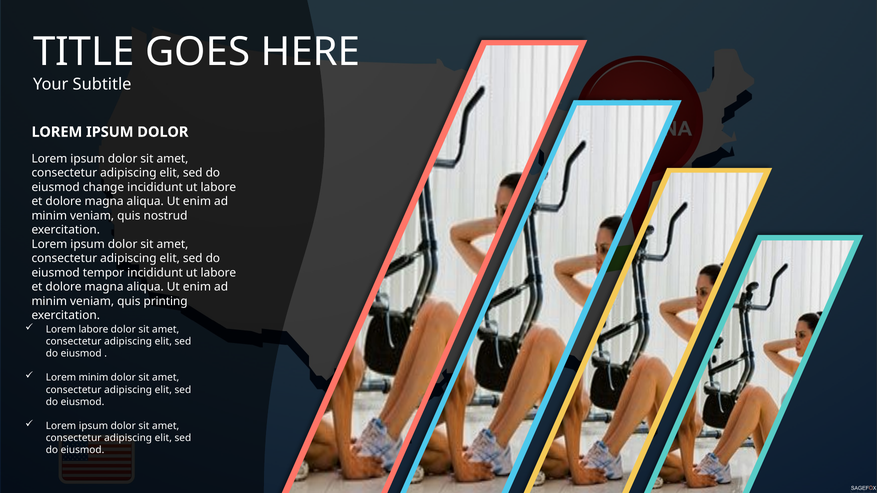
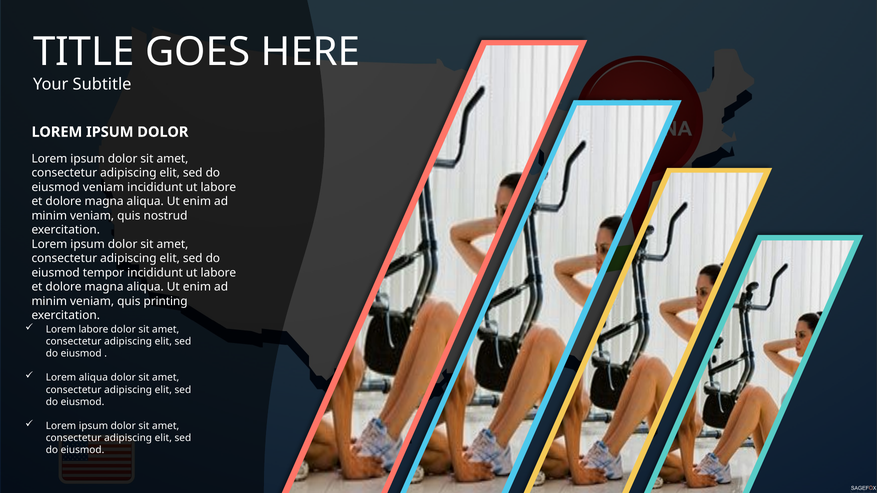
eiusmod change: change -> veniam (103, 187)
Lorem minim: minim -> aliqua (93, 378)
